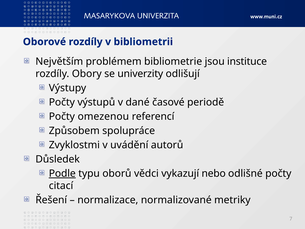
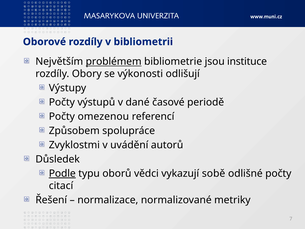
problémem underline: none -> present (114, 62)
univerzity: univerzity -> výkonosti (140, 74)
nebo: nebo -> sobě (214, 173)
